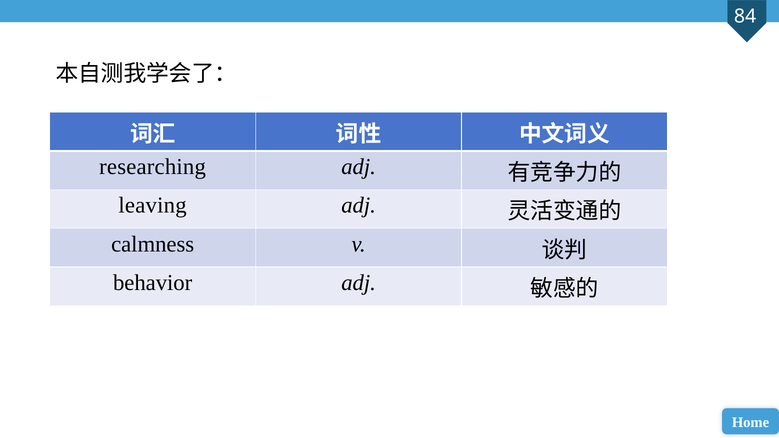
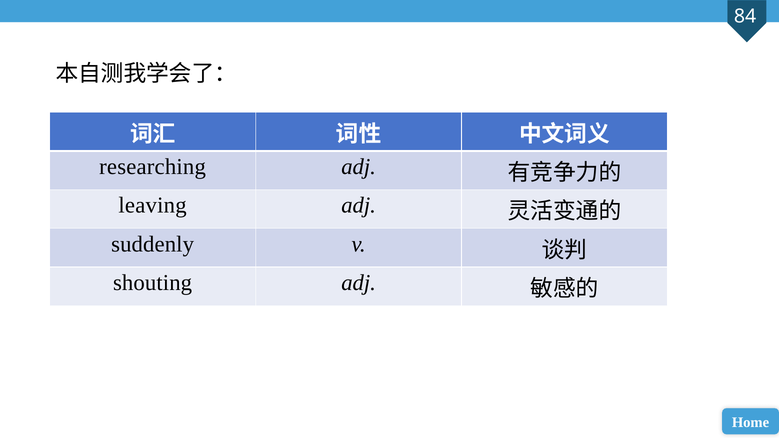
calmness: calmness -> suddenly (153, 244)
behavior: behavior -> shouting (153, 283)
